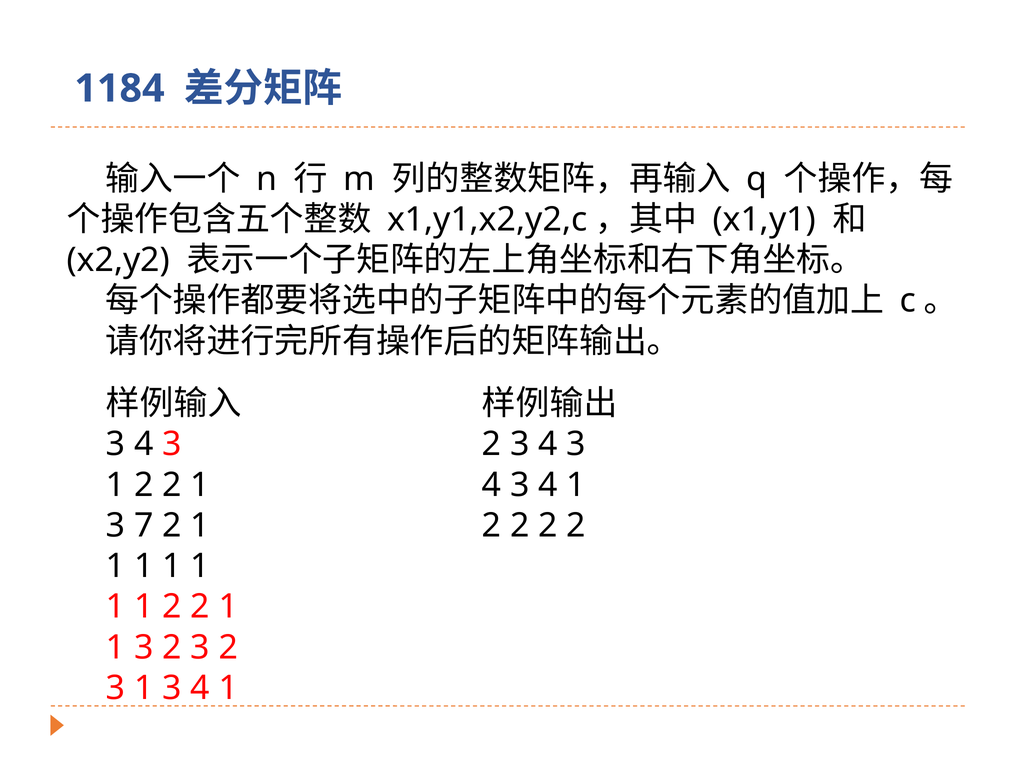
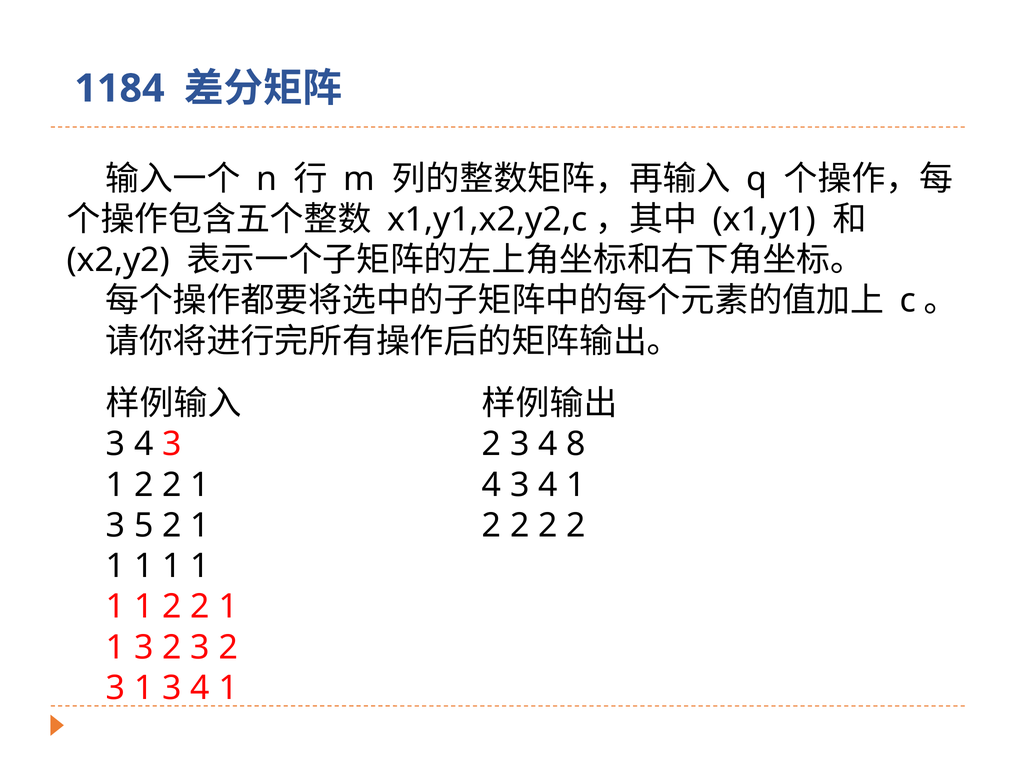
2 3 4 3: 3 -> 8 (576, 444)
7: 7 -> 5 (144, 525)
